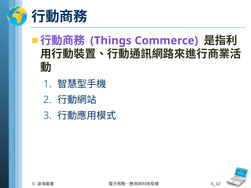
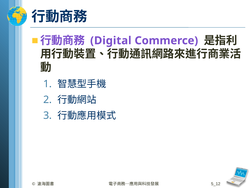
Things: Things -> Digital (111, 41)
